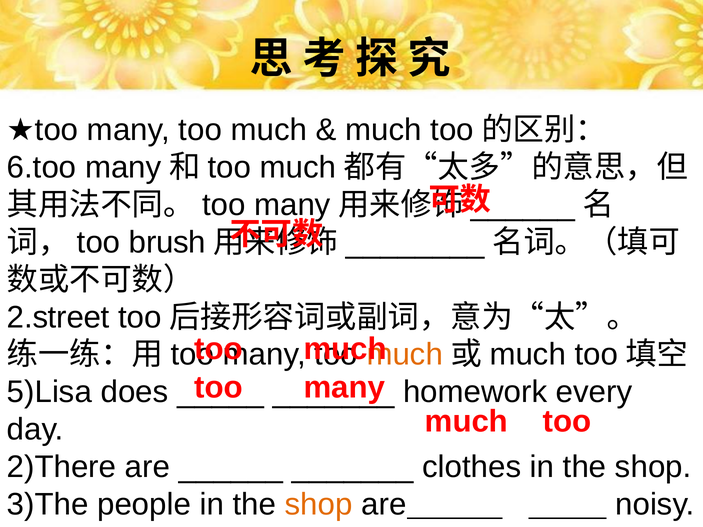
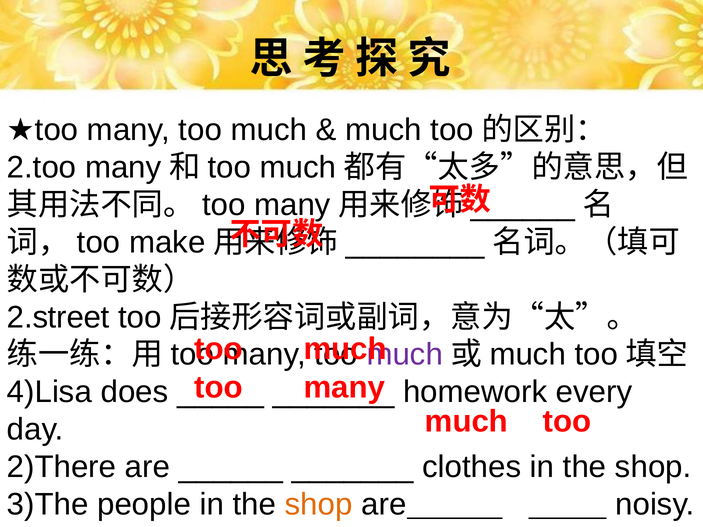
6.too: 6.too -> 2.too (42, 167)
brush: brush -> make (167, 242)
much colour: orange -> purple (405, 355)
5)Lisa: 5)Lisa -> 4)Lisa (49, 392)
